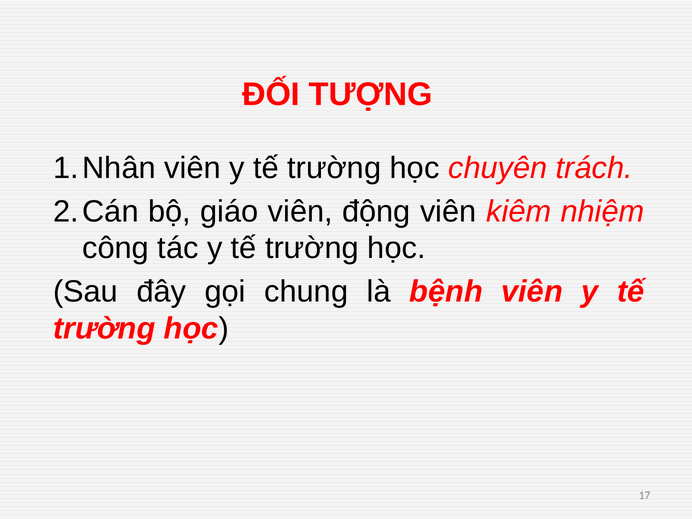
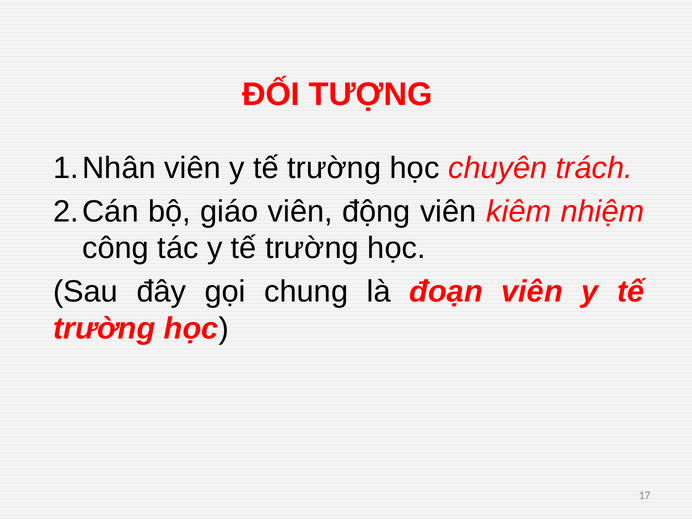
bệnh: bệnh -> đoạn (446, 291)
